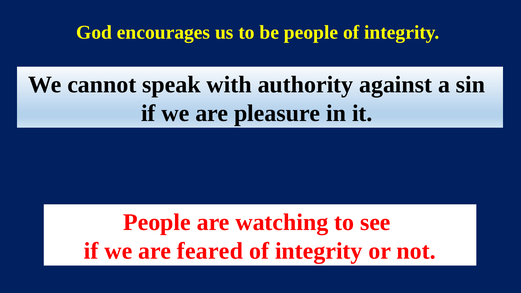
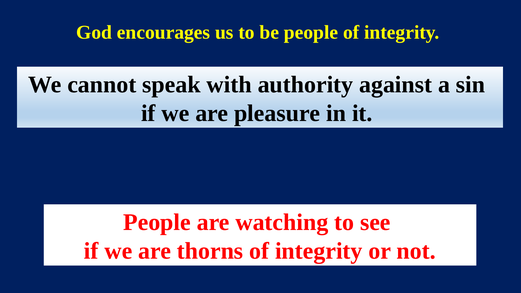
feared: feared -> thorns (210, 251)
